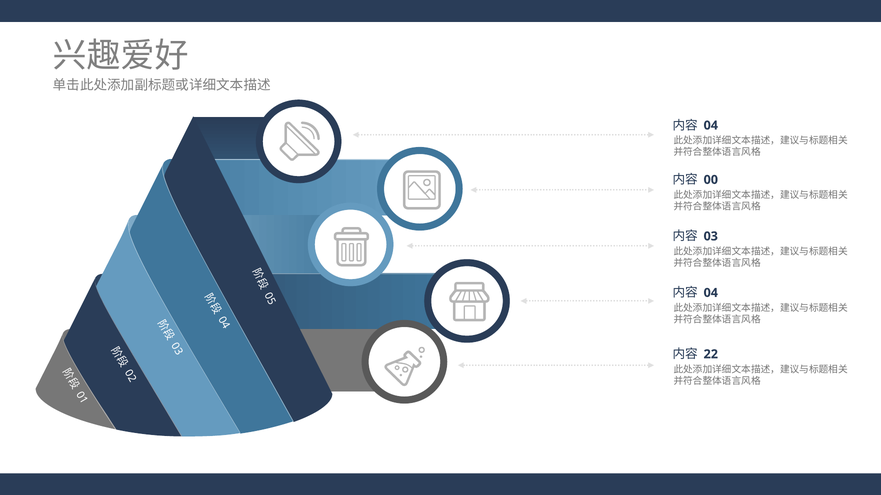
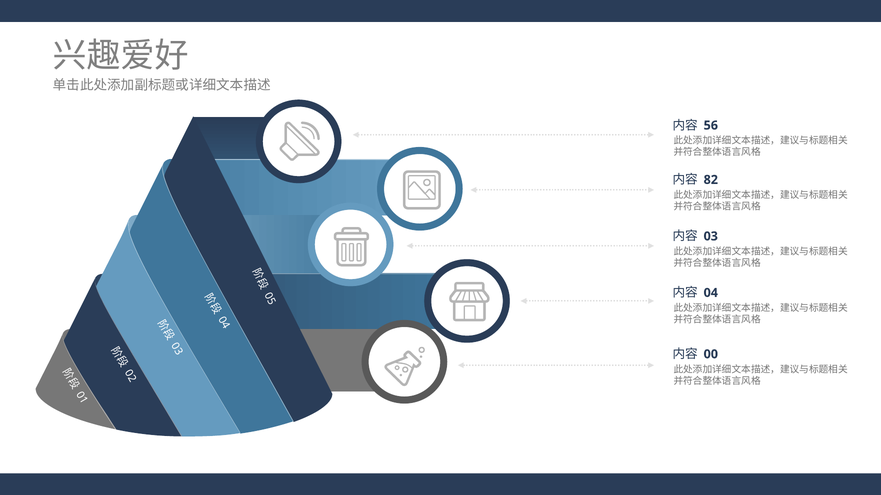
04: 04 -> 56 (711, 126)
00: 00 -> 82 (711, 180)
22: 22 -> 00 (711, 354)
